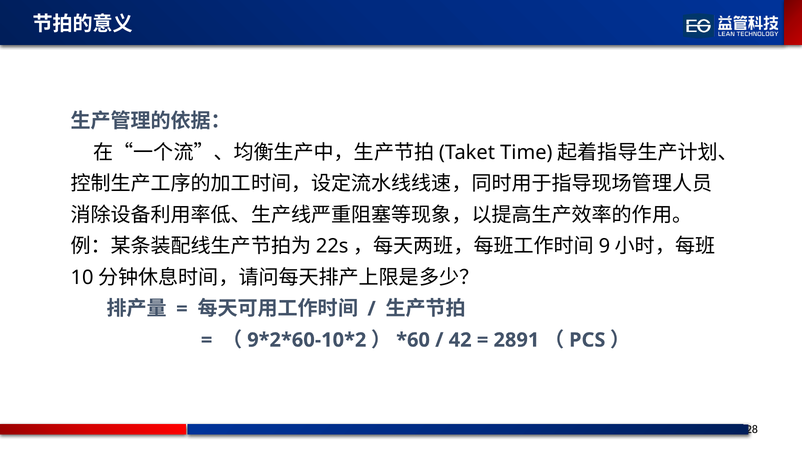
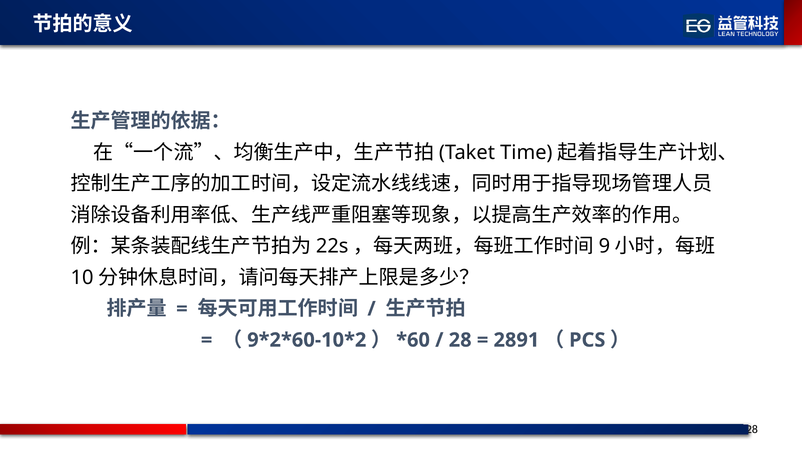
42: 42 -> 28 (460, 340)
